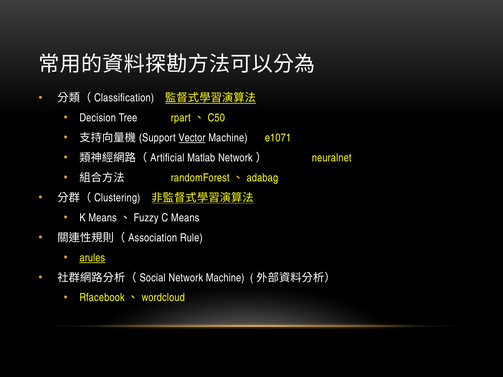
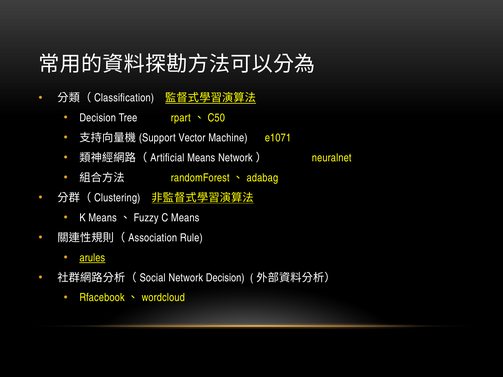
Vector underline: present -> none (192, 138)
Matlab: Matlab -> Means (201, 158)
Network Machine: Machine -> Decision (225, 278)
